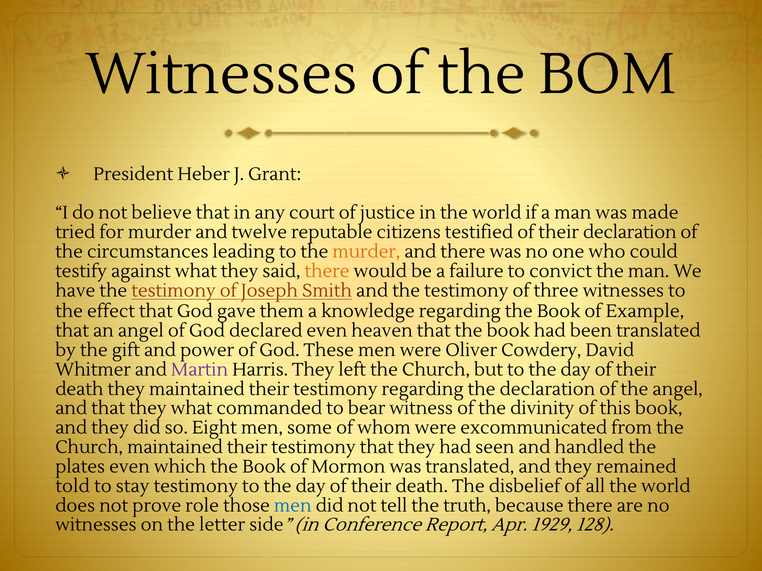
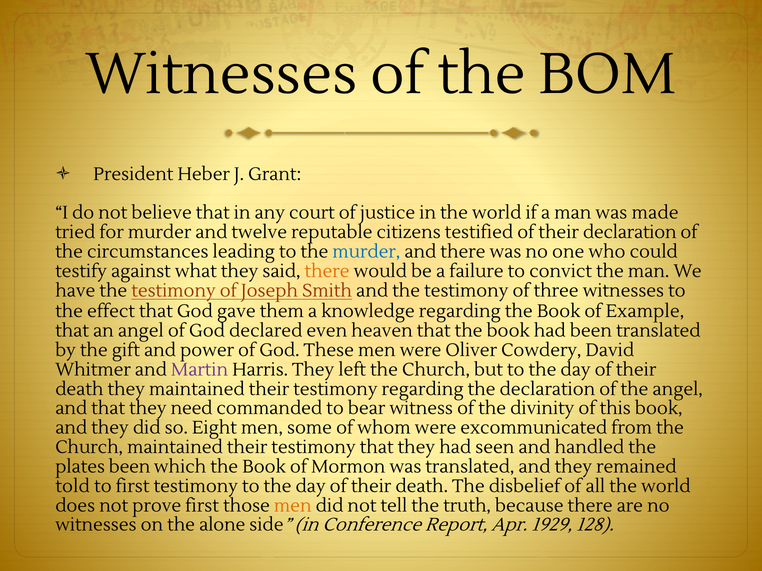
murder colour: orange -> blue (366, 252)
they what: what -> need (192, 409)
plates even: even -> been (130, 467)
to stay: stay -> first (133, 487)
prove role: role -> first (202, 506)
men colour: blue -> orange (293, 506)
letter: letter -> alone (222, 526)
